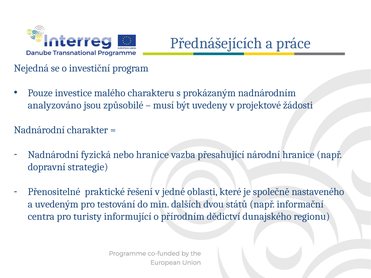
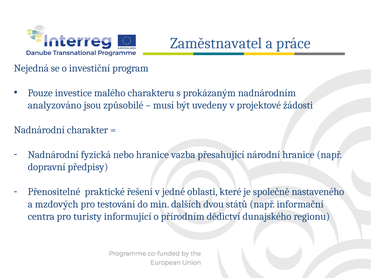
Přednášejících: Přednášejících -> Zaměstnavatel (216, 43)
strategie: strategie -> předpisy (88, 167)
uvedeným: uvedeným -> mzdových (57, 204)
